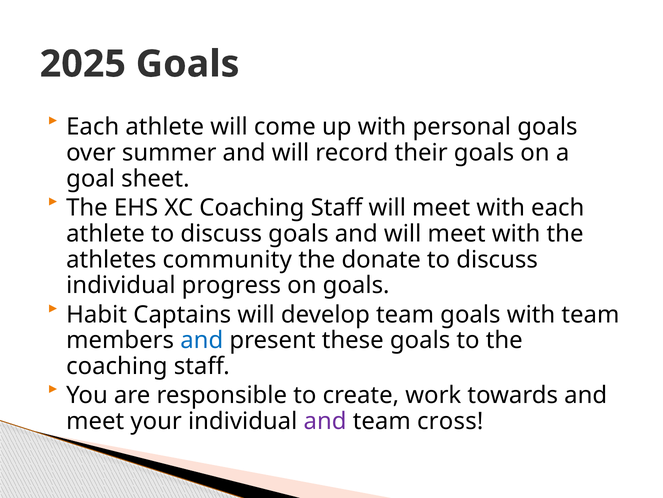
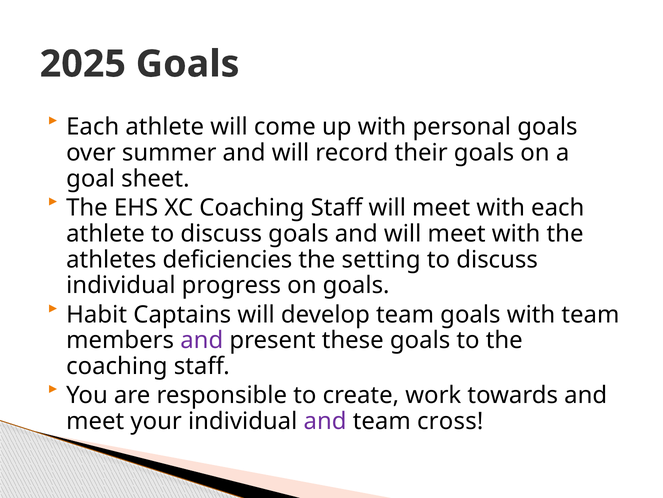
community: community -> deficiencies (227, 259)
donate: donate -> setting (381, 259)
and colour: blue -> purple (202, 340)
